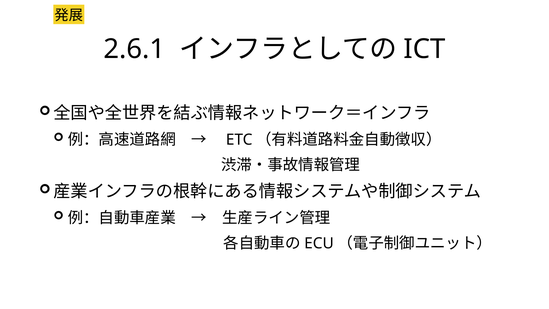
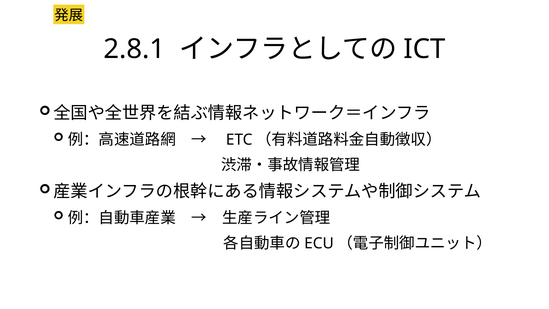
2.6.1: 2.6.1 -> 2.8.1 (134, 49)
